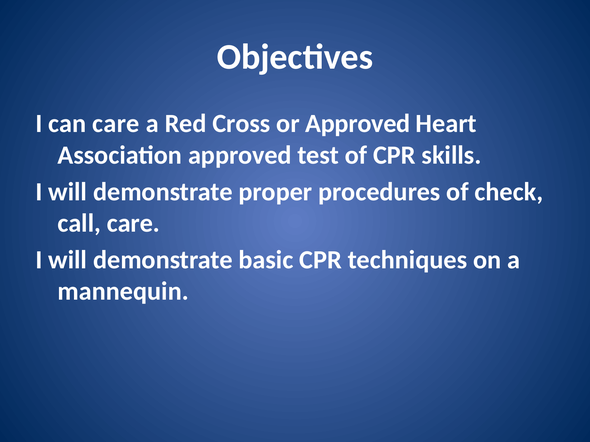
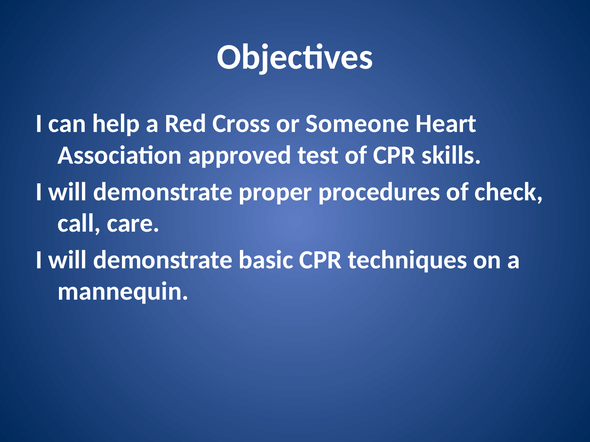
can care: care -> help (116, 124)
or Approved: Approved -> Someone (357, 124)
